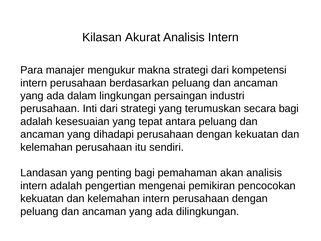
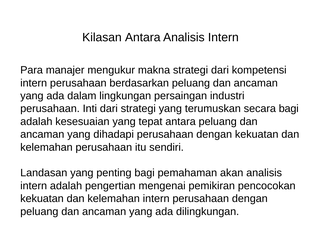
Kilasan Akurat: Akurat -> Antara (143, 37)
